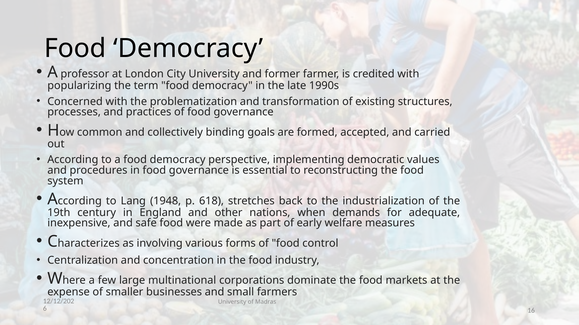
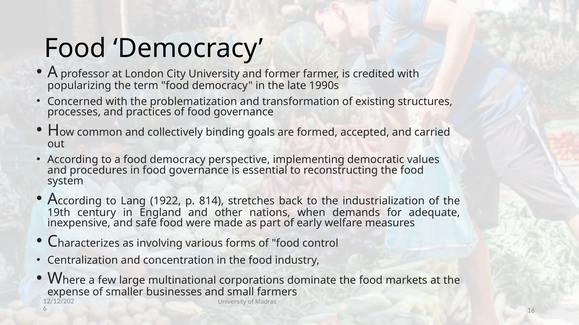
1948: 1948 -> 1922 (166, 201)
618: 618 -> 814 (211, 201)
